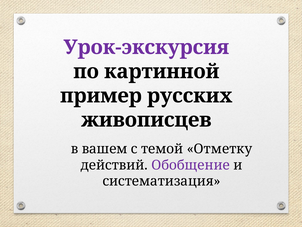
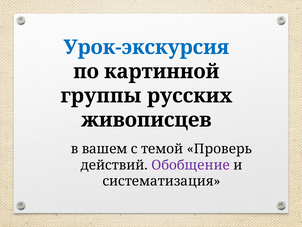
Урок-экскурсия colour: purple -> blue (146, 47)
пример: пример -> группы (101, 96)
Отметку: Отметку -> Проверь (219, 149)
